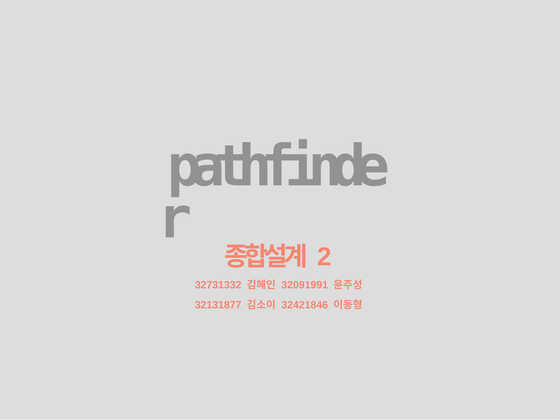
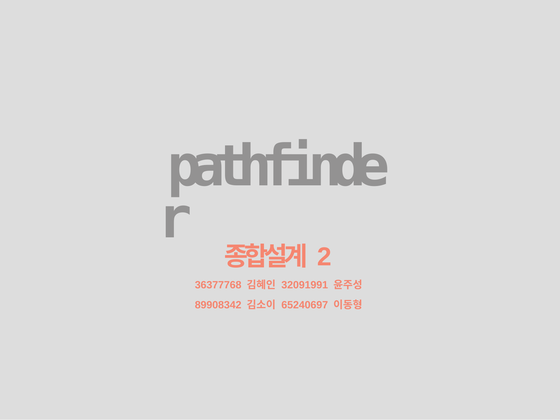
32731332: 32731332 -> 36377768 (218, 285)
32131877: 32131877 -> 89908342 (218, 305)
32421846: 32421846 -> 65240697 (305, 305)
